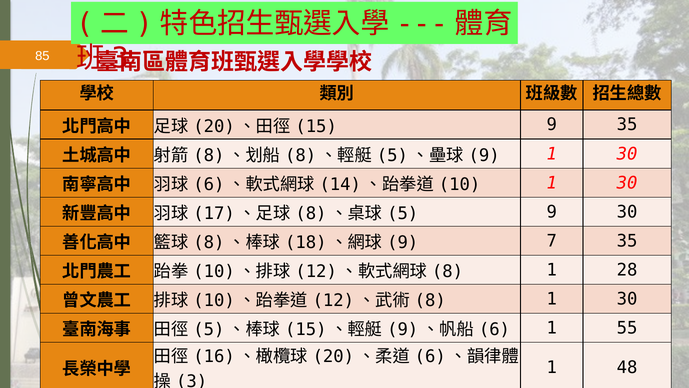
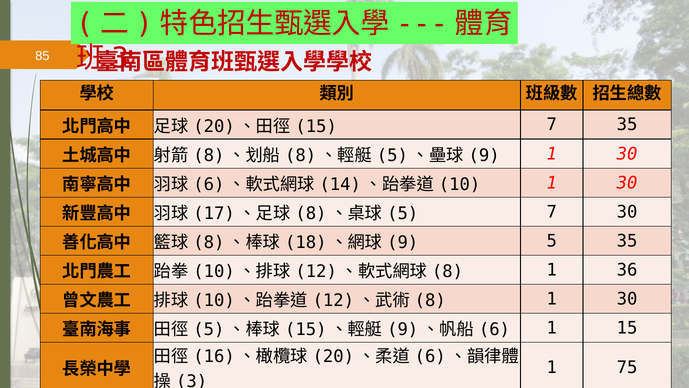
9: 9 -> 7 (552, 125)
9: 9 -> 7 (552, 212)
7: 7 -> 5 (552, 241)
28: 28 -> 36 (627, 270)
1 55: 55 -> 15 (627, 328)
48: 48 -> 75 (627, 367)
